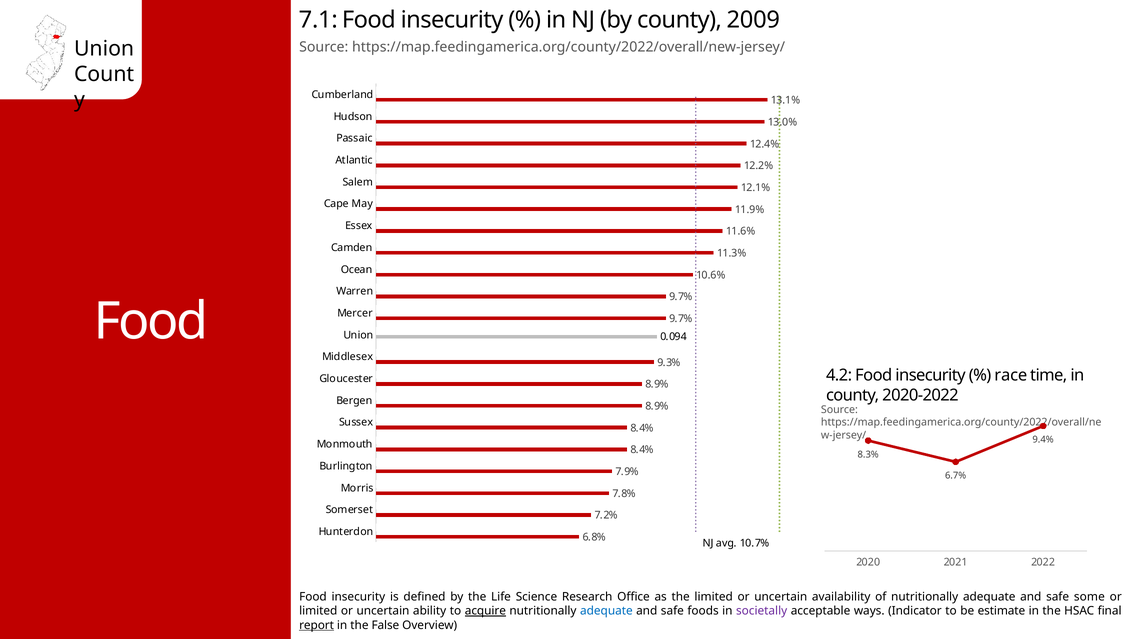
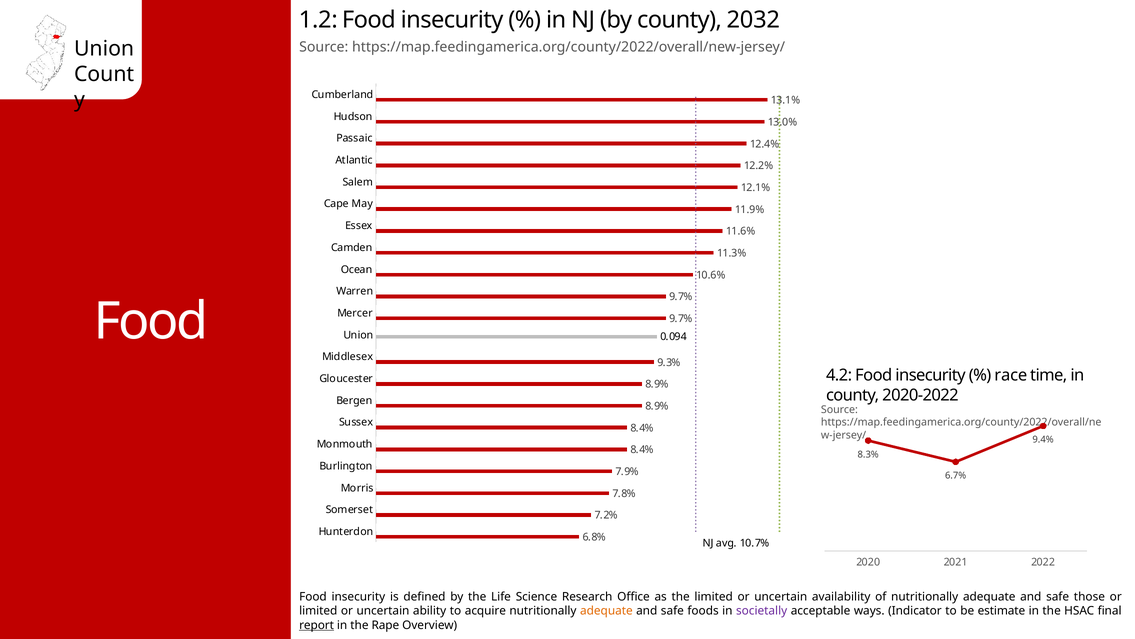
7.1: 7.1 -> 1.2 (318, 20)
2009: 2009 -> 2032 (753, 20)
some: some -> those (1089, 596)
acquire underline: present -> none (485, 610)
adequate colour: blue -> orange (606, 610)
False: False -> Rape (385, 625)
